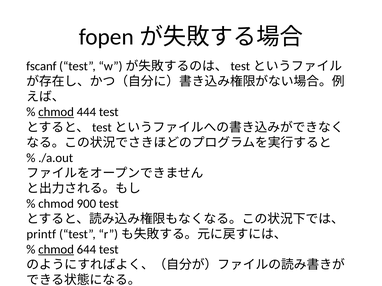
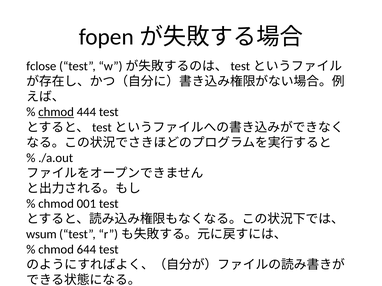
fscanf: fscanf -> fclose (41, 66)
900: 900 -> 001 (86, 204)
printf: printf -> wsum (41, 234)
chmod underline: present -> none (56, 250)
